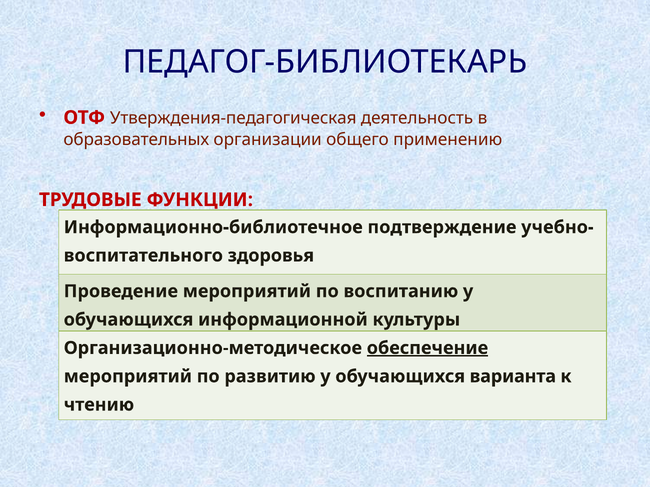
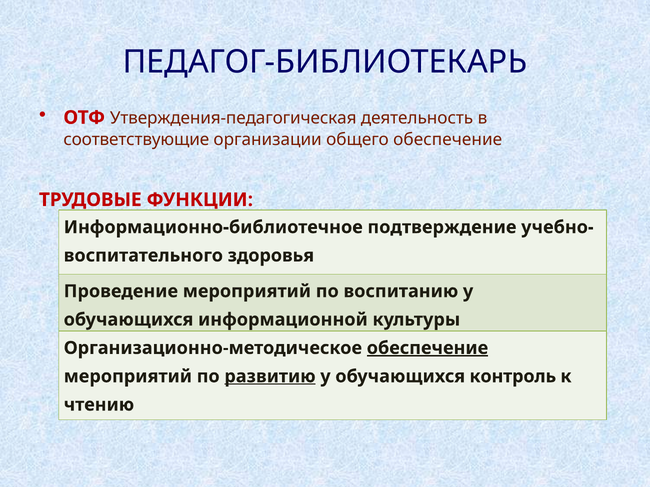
образовательных: образовательных -> соответствующие (136, 140)
общего применению: применению -> обеспечение (448, 140)
развитию underline: none -> present (270, 377)
варианта: варианта -> контроль (513, 377)
